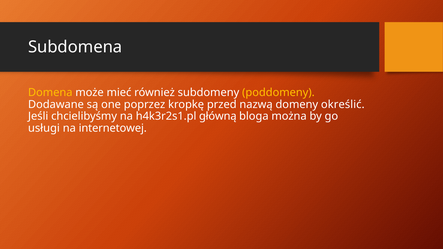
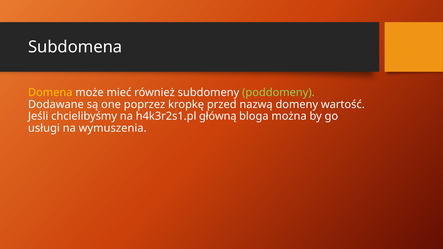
poddomeny colour: yellow -> light green (278, 92)
określić: określić -> wartość (343, 104)
internetowej: internetowej -> wymuszenia (113, 128)
